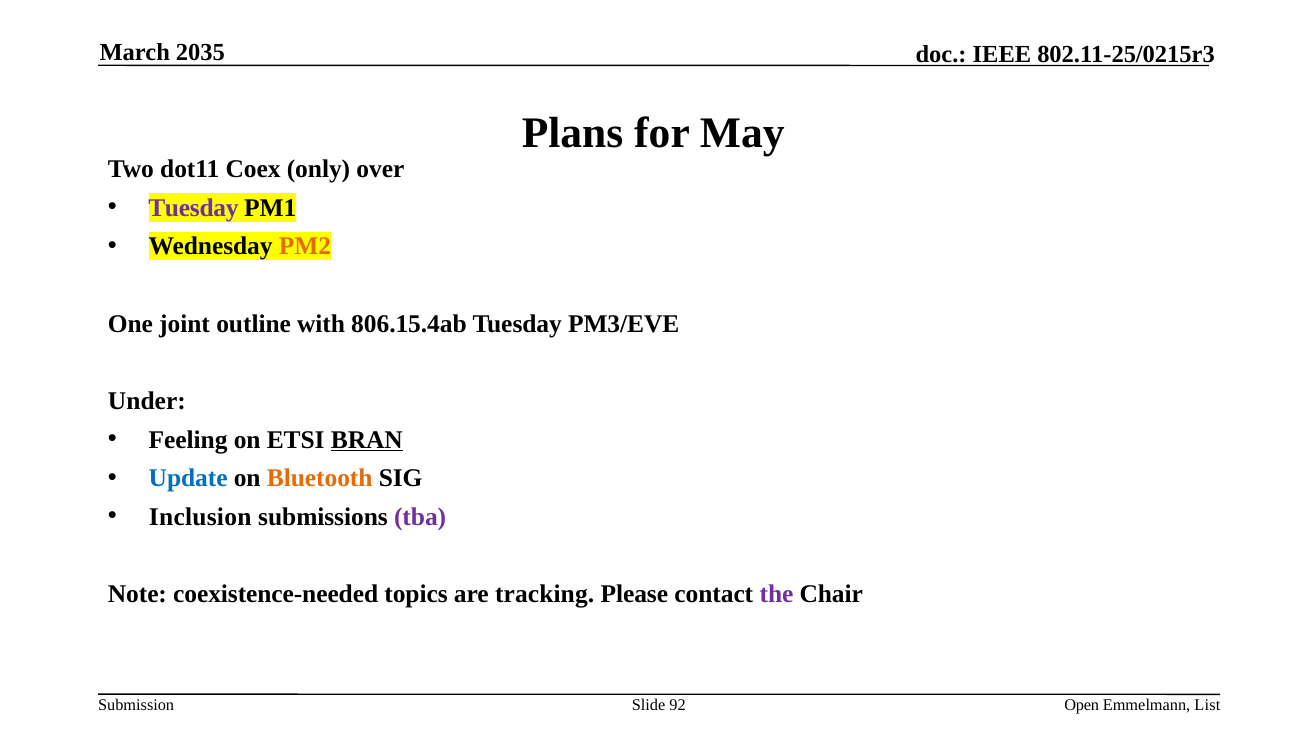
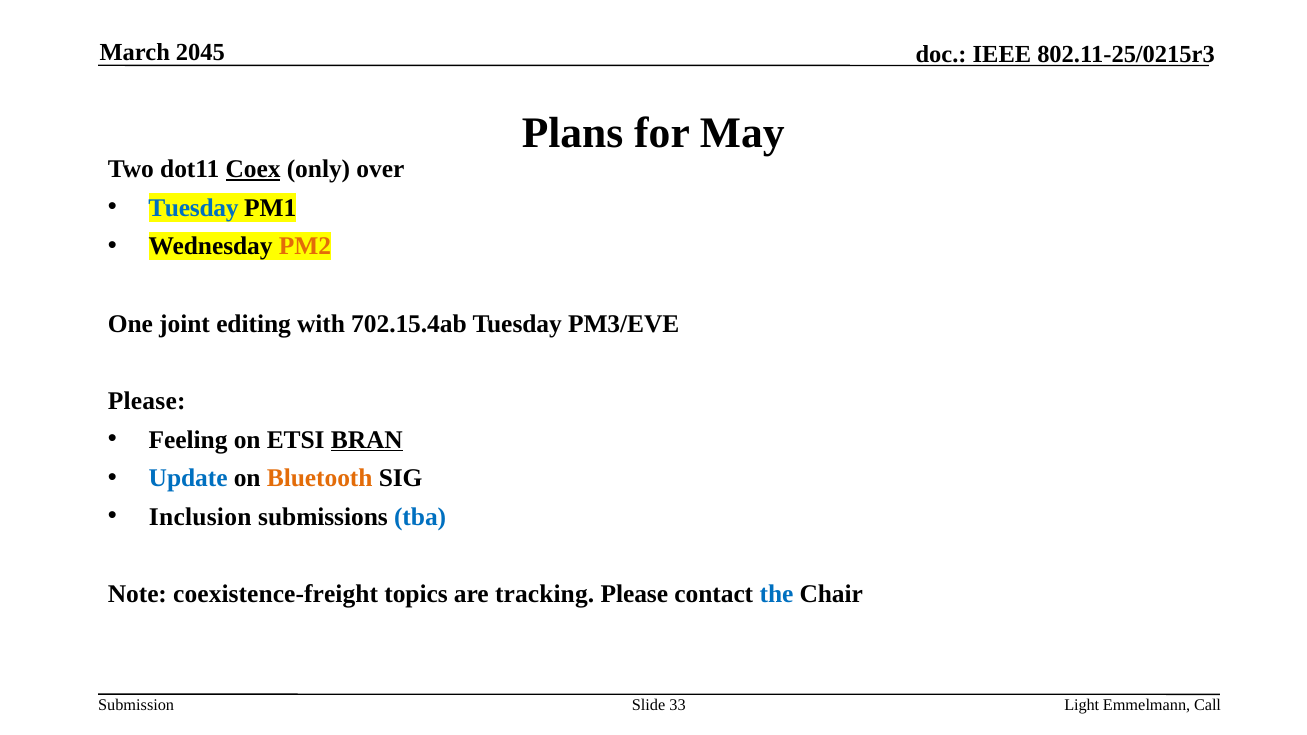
2035: 2035 -> 2045 (200, 52)
Coex underline: none -> present (253, 169)
Tuesday colour: purple -> blue (193, 208)
outline: outline -> editing (254, 324)
806.15.4ab: 806.15.4ab -> 702.15.4ab (409, 324)
Under: Under -> Please (147, 401)
tba colour: purple -> blue (420, 517)
coexistence-needed: coexistence-needed -> coexistence-freight (276, 594)
the colour: purple -> blue (776, 594)
92: 92 -> 33 (678, 705)
Open: Open -> Light (1082, 705)
List: List -> Call (1208, 705)
